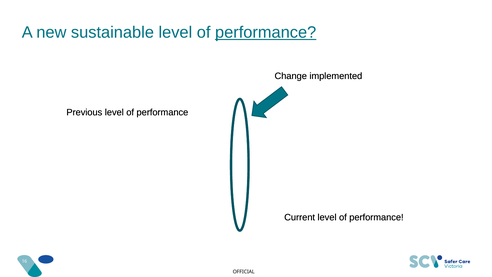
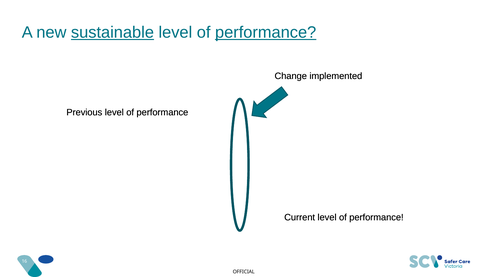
sustainable underline: none -> present (112, 33)
